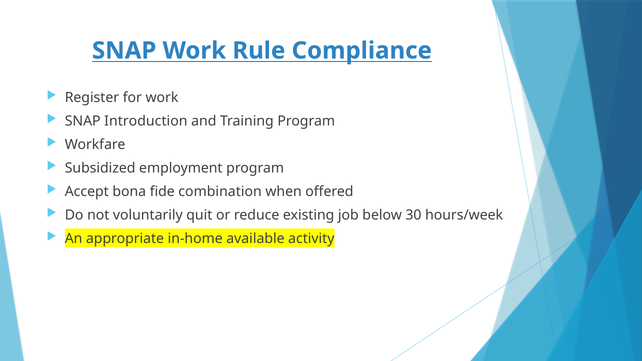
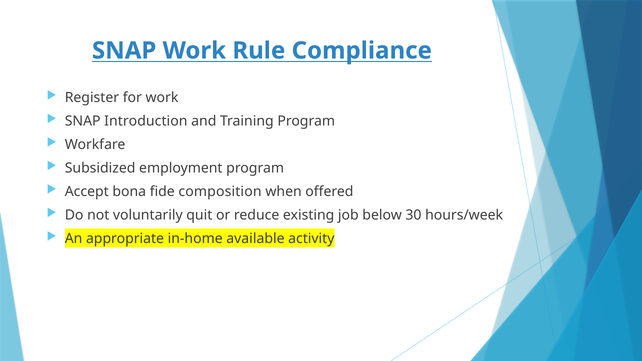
combination: combination -> composition (220, 192)
